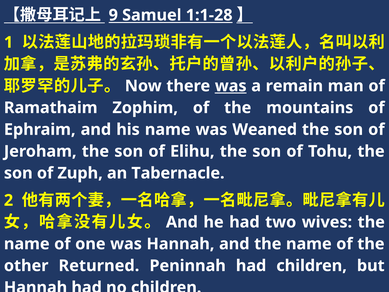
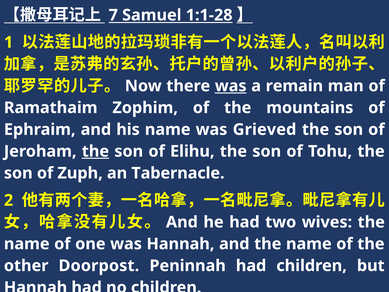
9: 9 -> 7 (113, 15)
Weaned: Weaned -> Grieved (265, 129)
the underline: none -> present (95, 151)
Returned: Returned -> Doorpost (99, 265)
